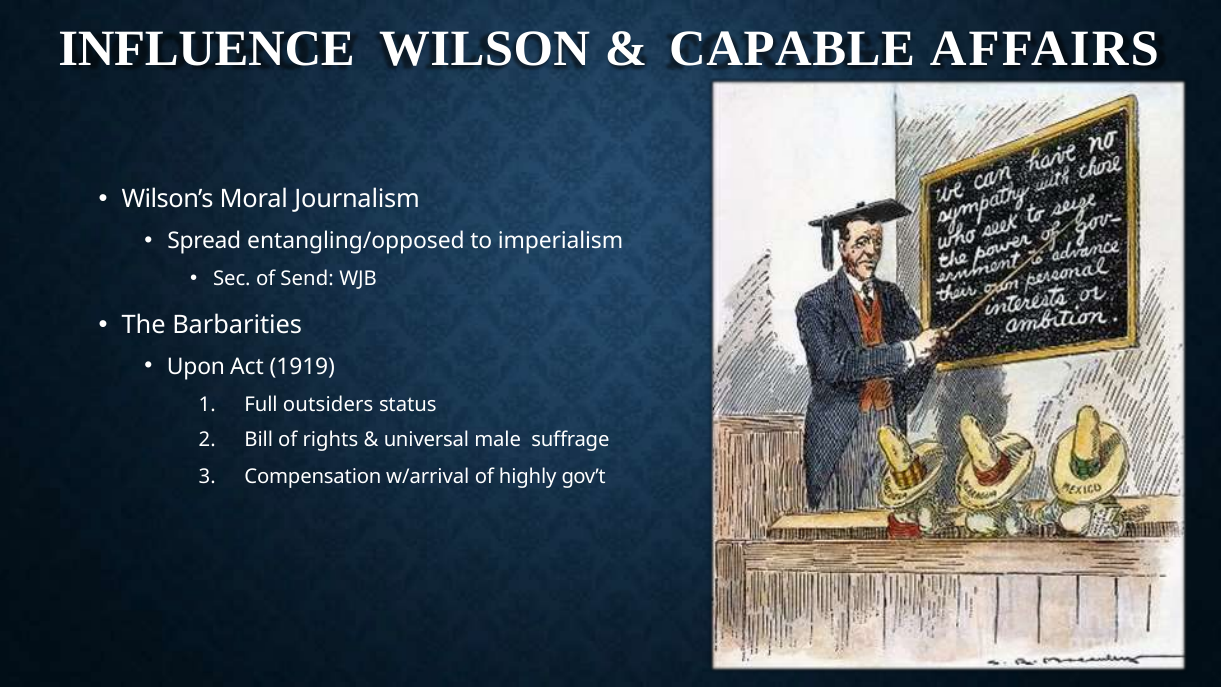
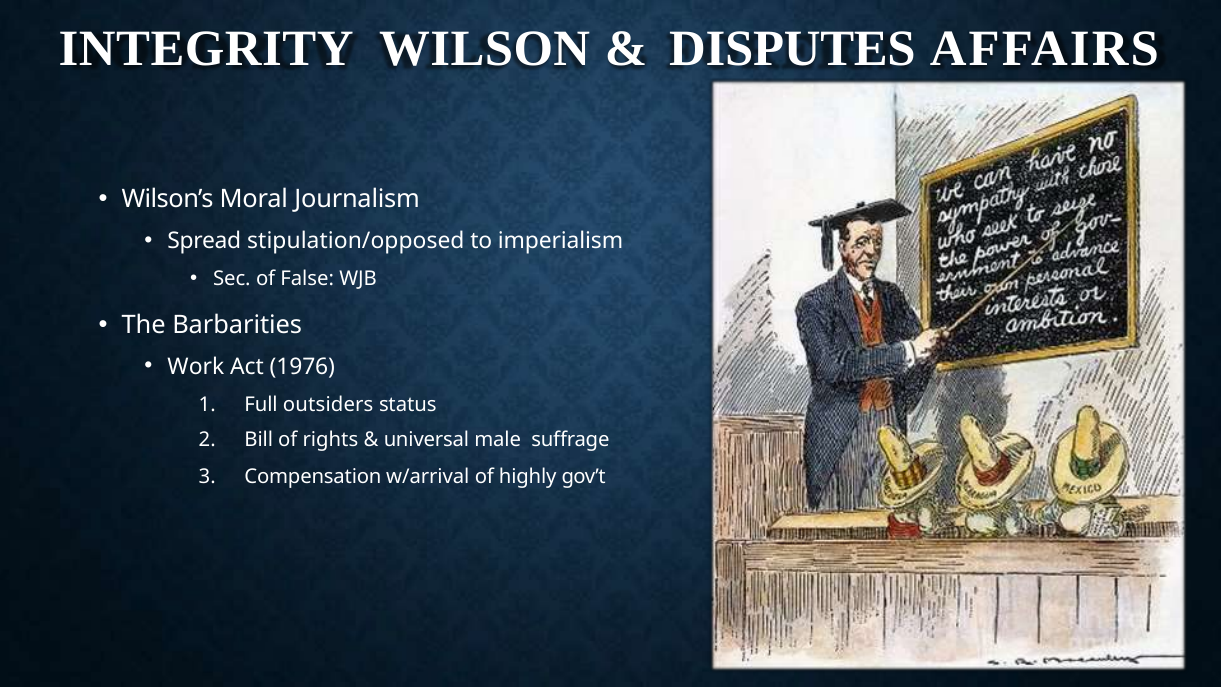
INFLUENCE: INFLUENCE -> INTEGRITY (206, 49)
CAPABLE: CAPABLE -> DISPUTES (792, 49)
entangling/opposed: entangling/opposed -> stipulation/opposed (356, 241)
Send: Send -> False (307, 279)
Upon: Upon -> Work (196, 366)
1919: 1919 -> 1976 (302, 366)
